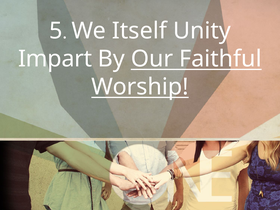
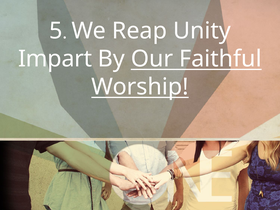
Itself: Itself -> Reap (139, 31)
